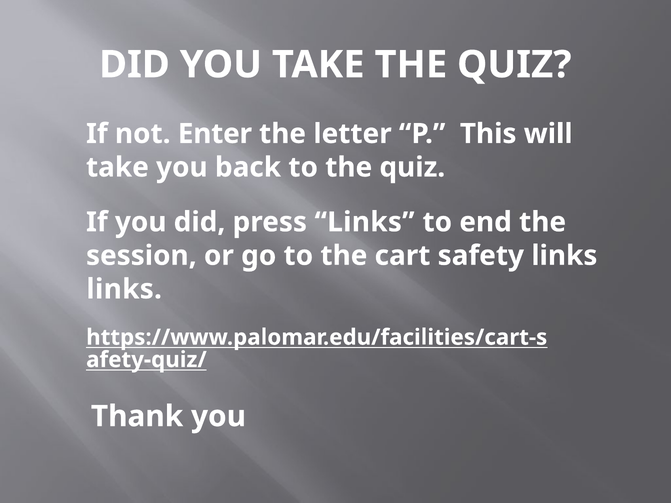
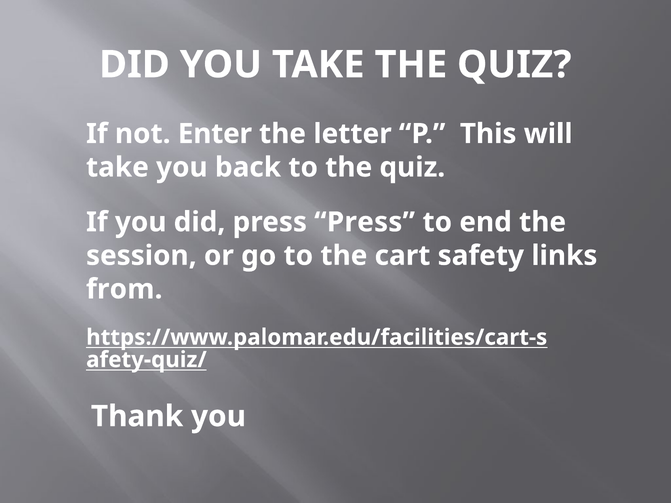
press Links: Links -> Press (365, 222)
links: links -> from (124, 289)
